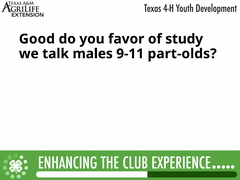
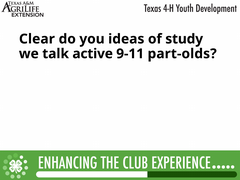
Good: Good -> Clear (37, 39)
favor: favor -> ideas (126, 39)
males: males -> active (93, 54)
